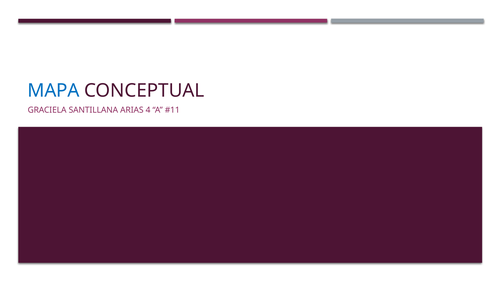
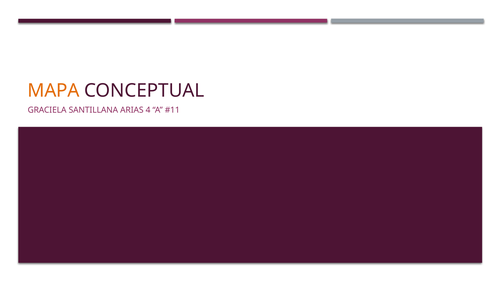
MAPA colour: blue -> orange (54, 91)
